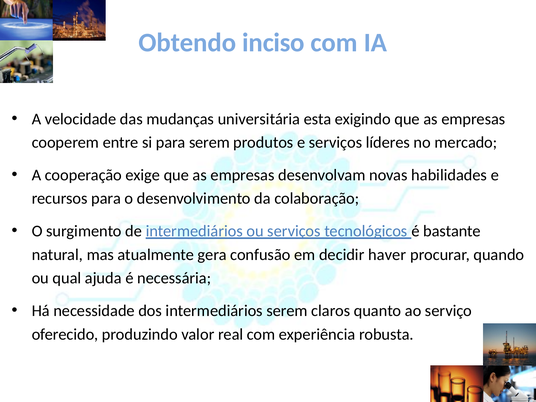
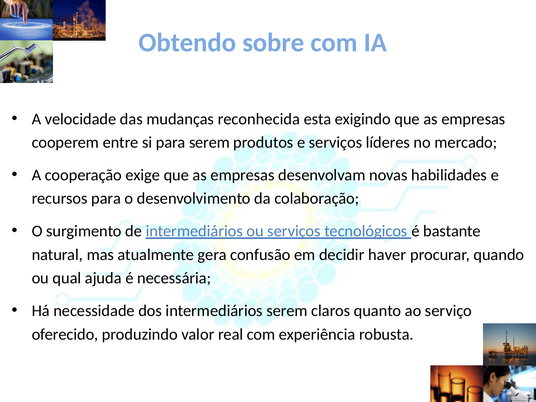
inciso: inciso -> sobre (273, 43)
universitária: universitária -> reconhecida (259, 119)
